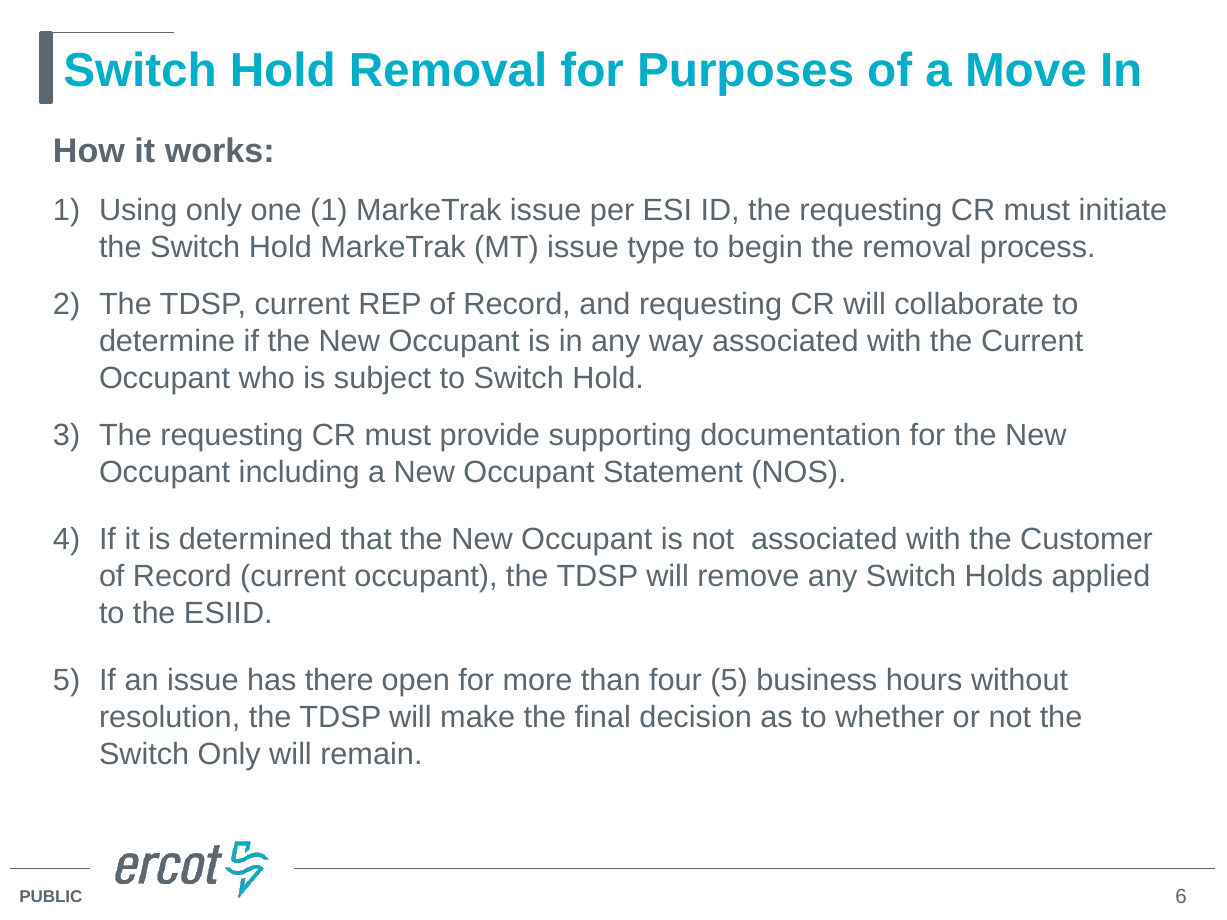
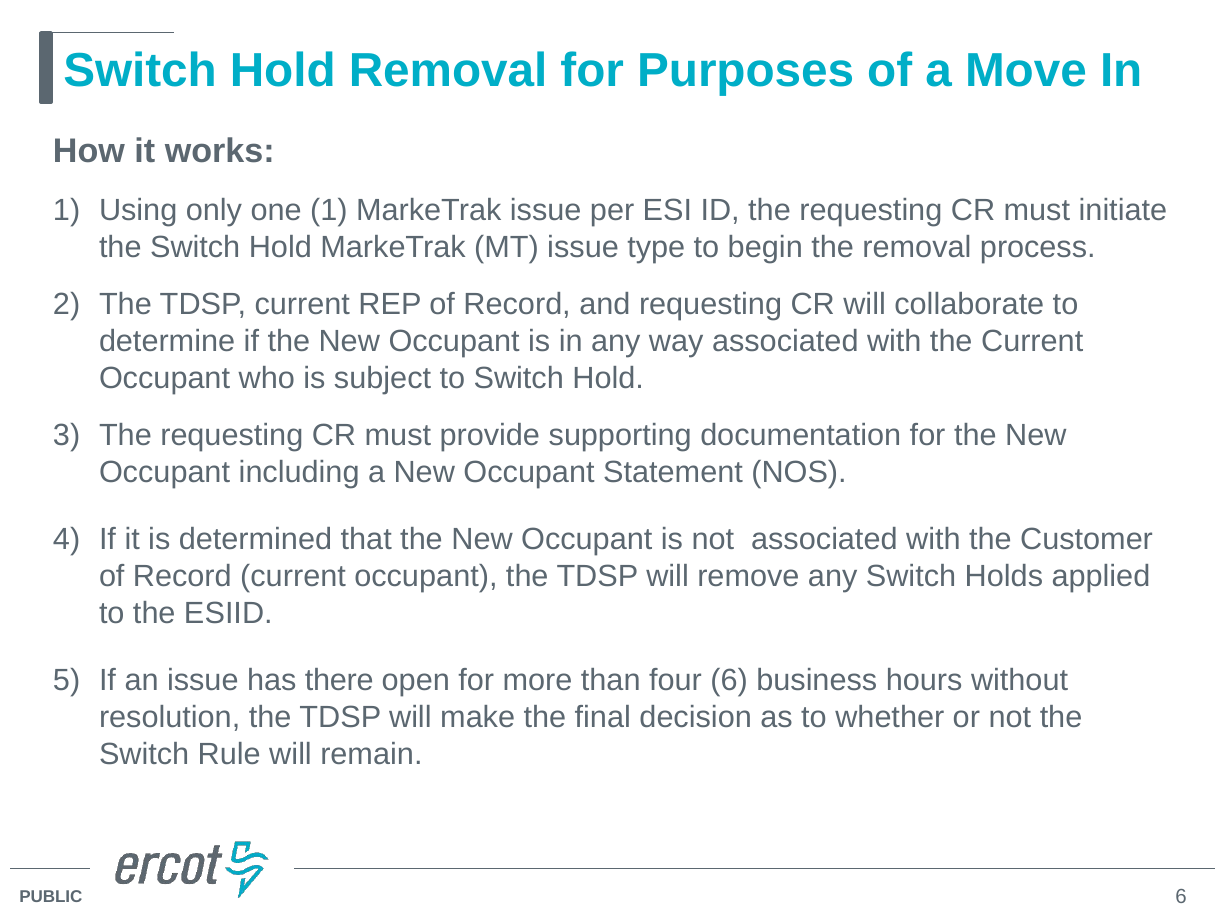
four 5: 5 -> 6 (729, 681)
Switch Only: Only -> Rule (229, 755)
